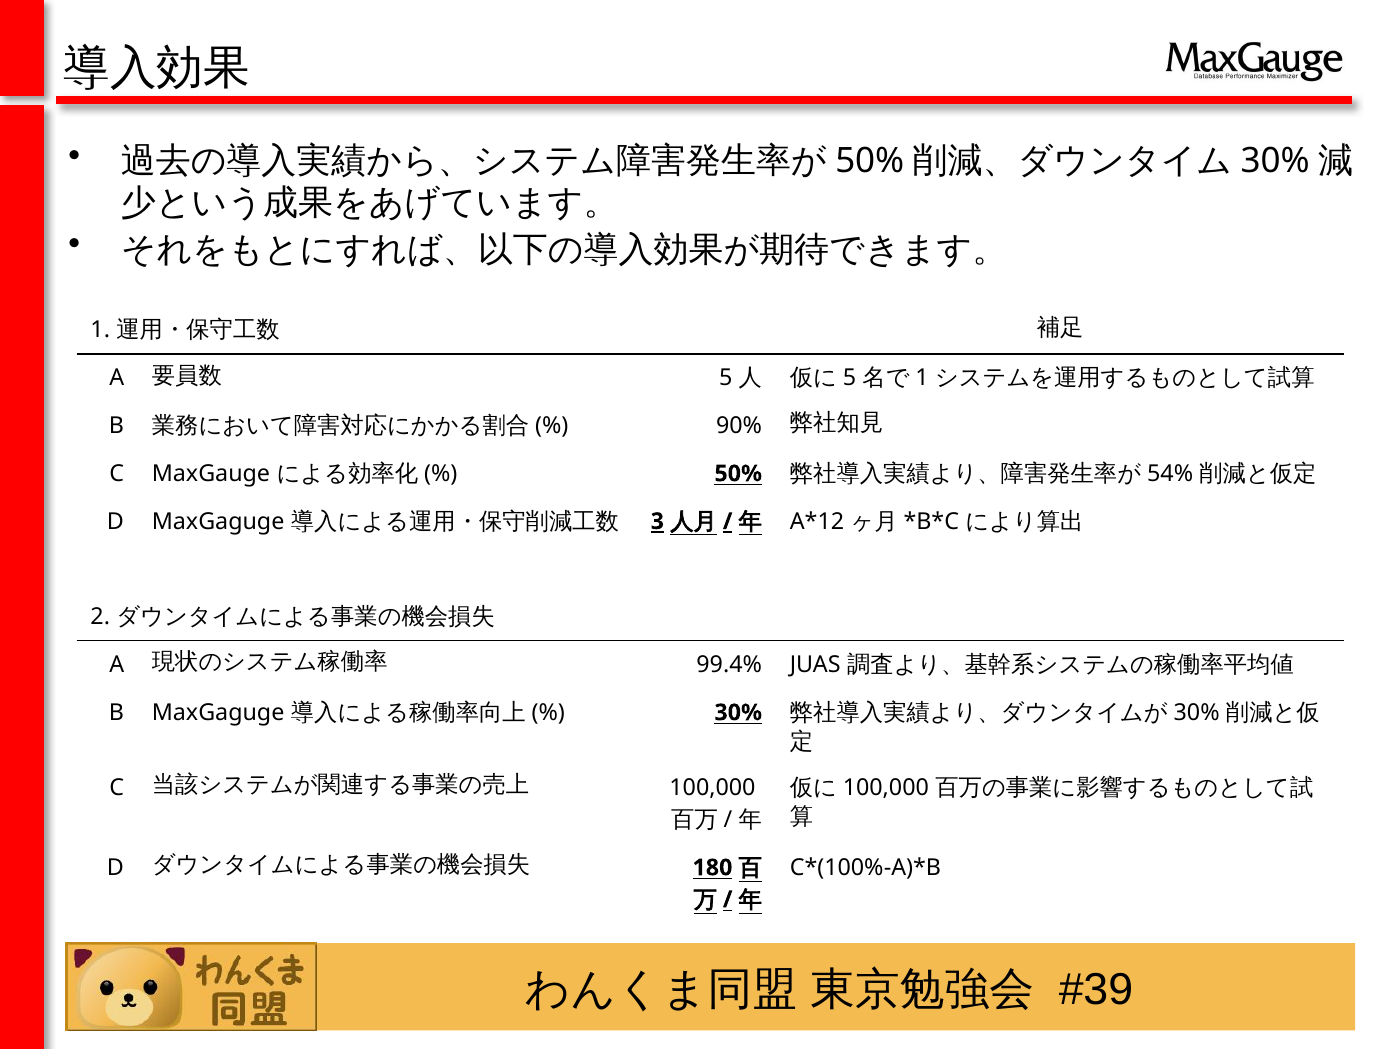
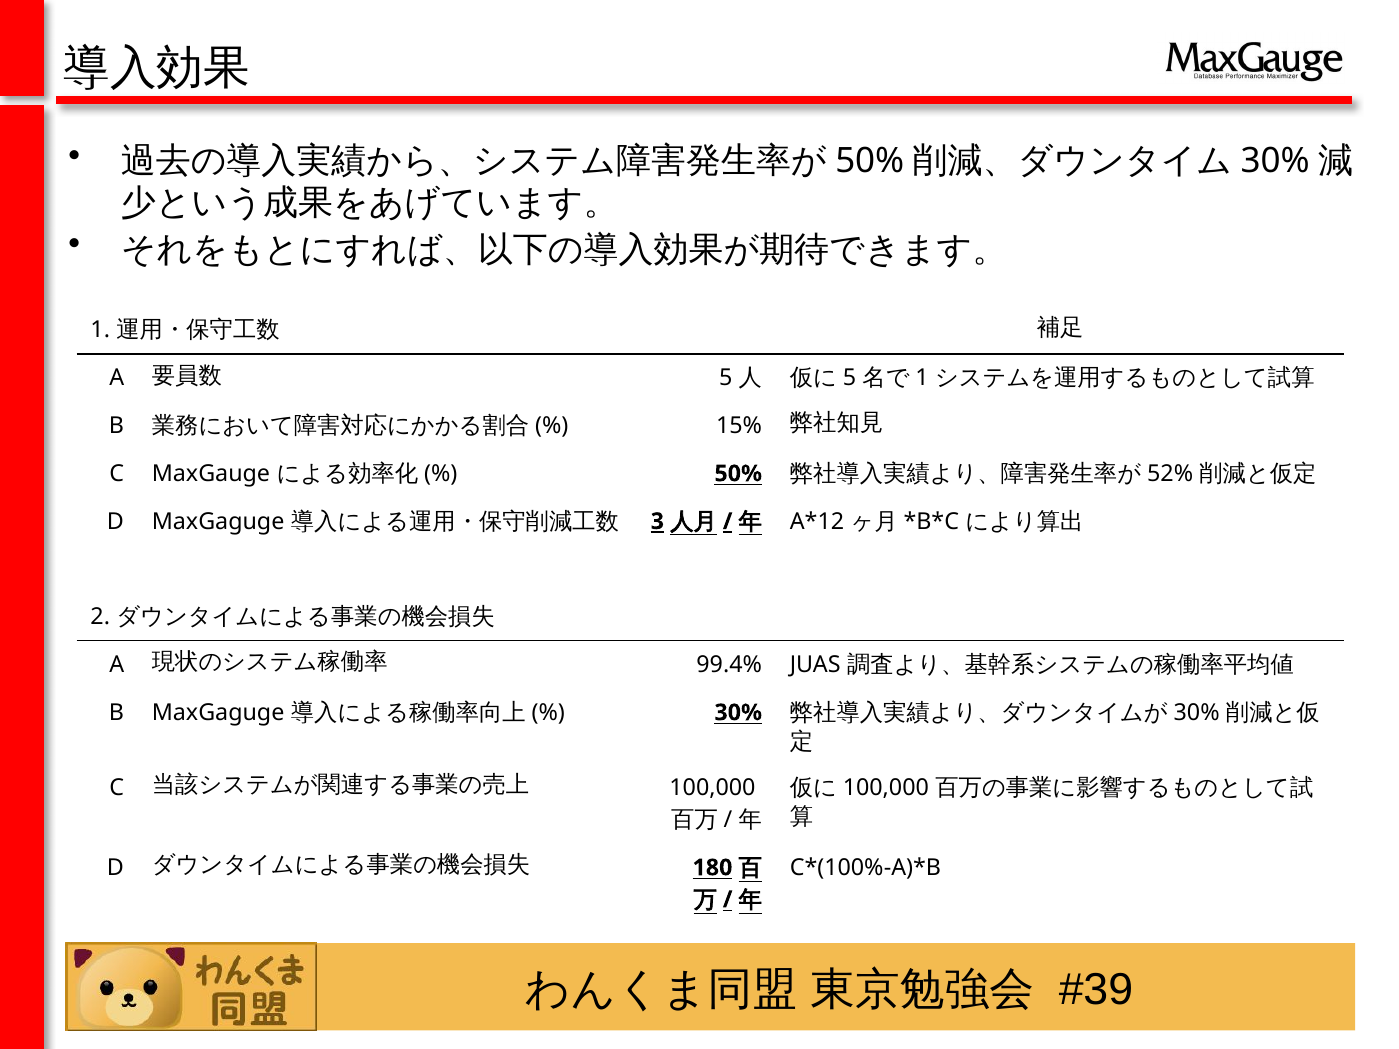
90%: 90% -> 15% (739, 426)
54%: 54% -> 52% (1170, 474)
